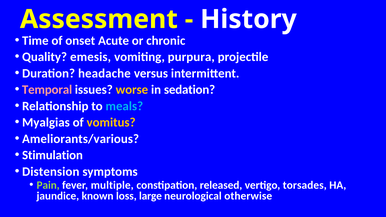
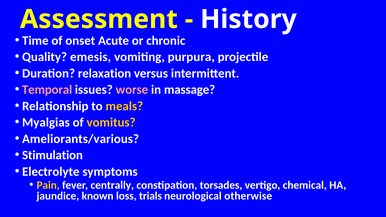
headache: headache -> relaxation (105, 73)
worse colour: yellow -> pink (132, 90)
sedation: sedation -> massage (190, 90)
meals colour: light blue -> yellow (124, 106)
Distension: Distension -> Electrolyte (51, 172)
Pain colour: light green -> yellow (48, 185)
multiple: multiple -> centrally (112, 185)
released: released -> torsades (221, 185)
torsades: torsades -> chemical (305, 185)
large: large -> trials (150, 196)
